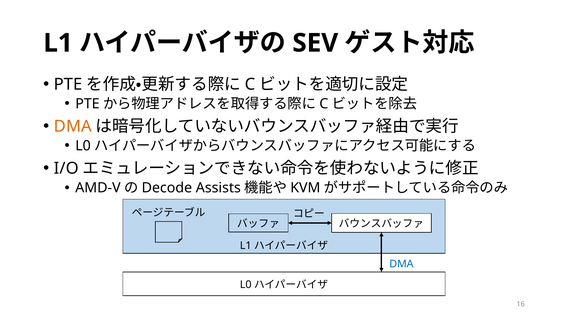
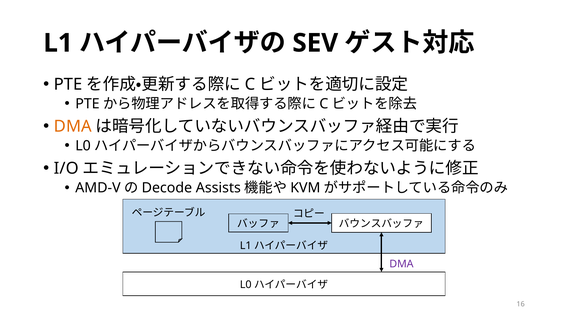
DMA colour: blue -> purple (401, 264)
